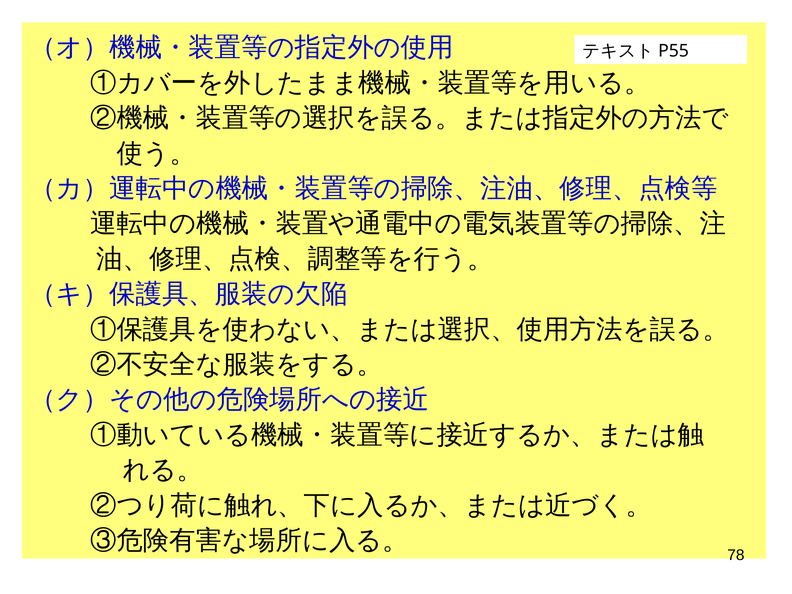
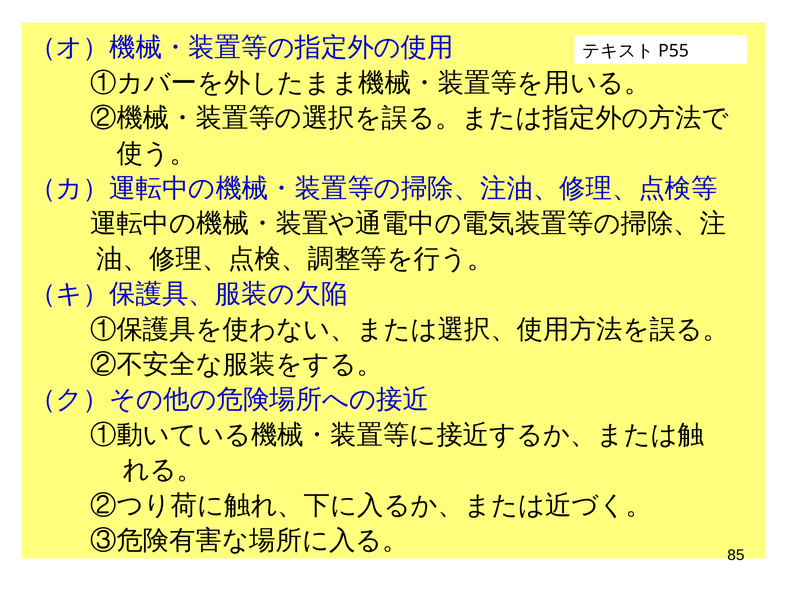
78: 78 -> 85 (736, 555)
